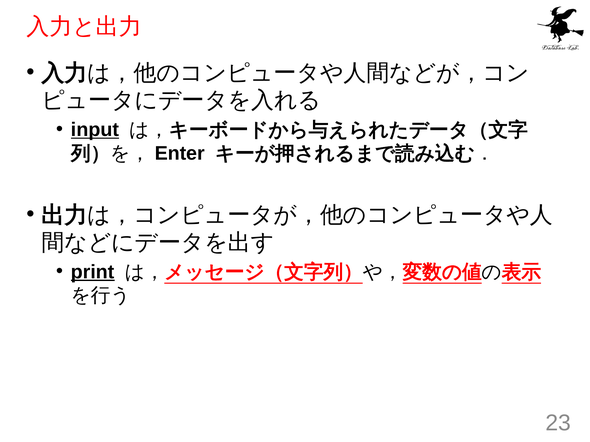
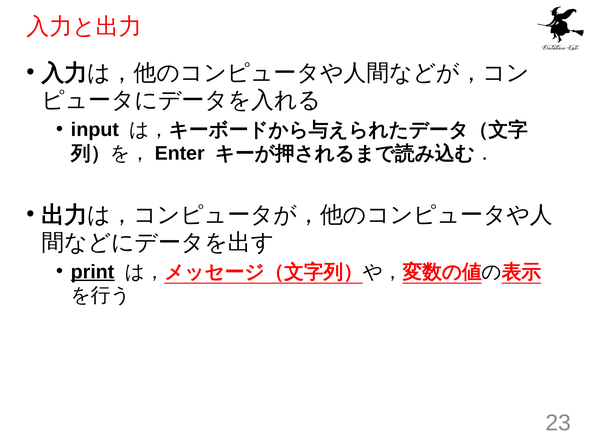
input underline: present -> none (95, 130)
